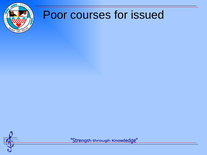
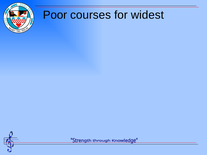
issued: issued -> widest (147, 15)
